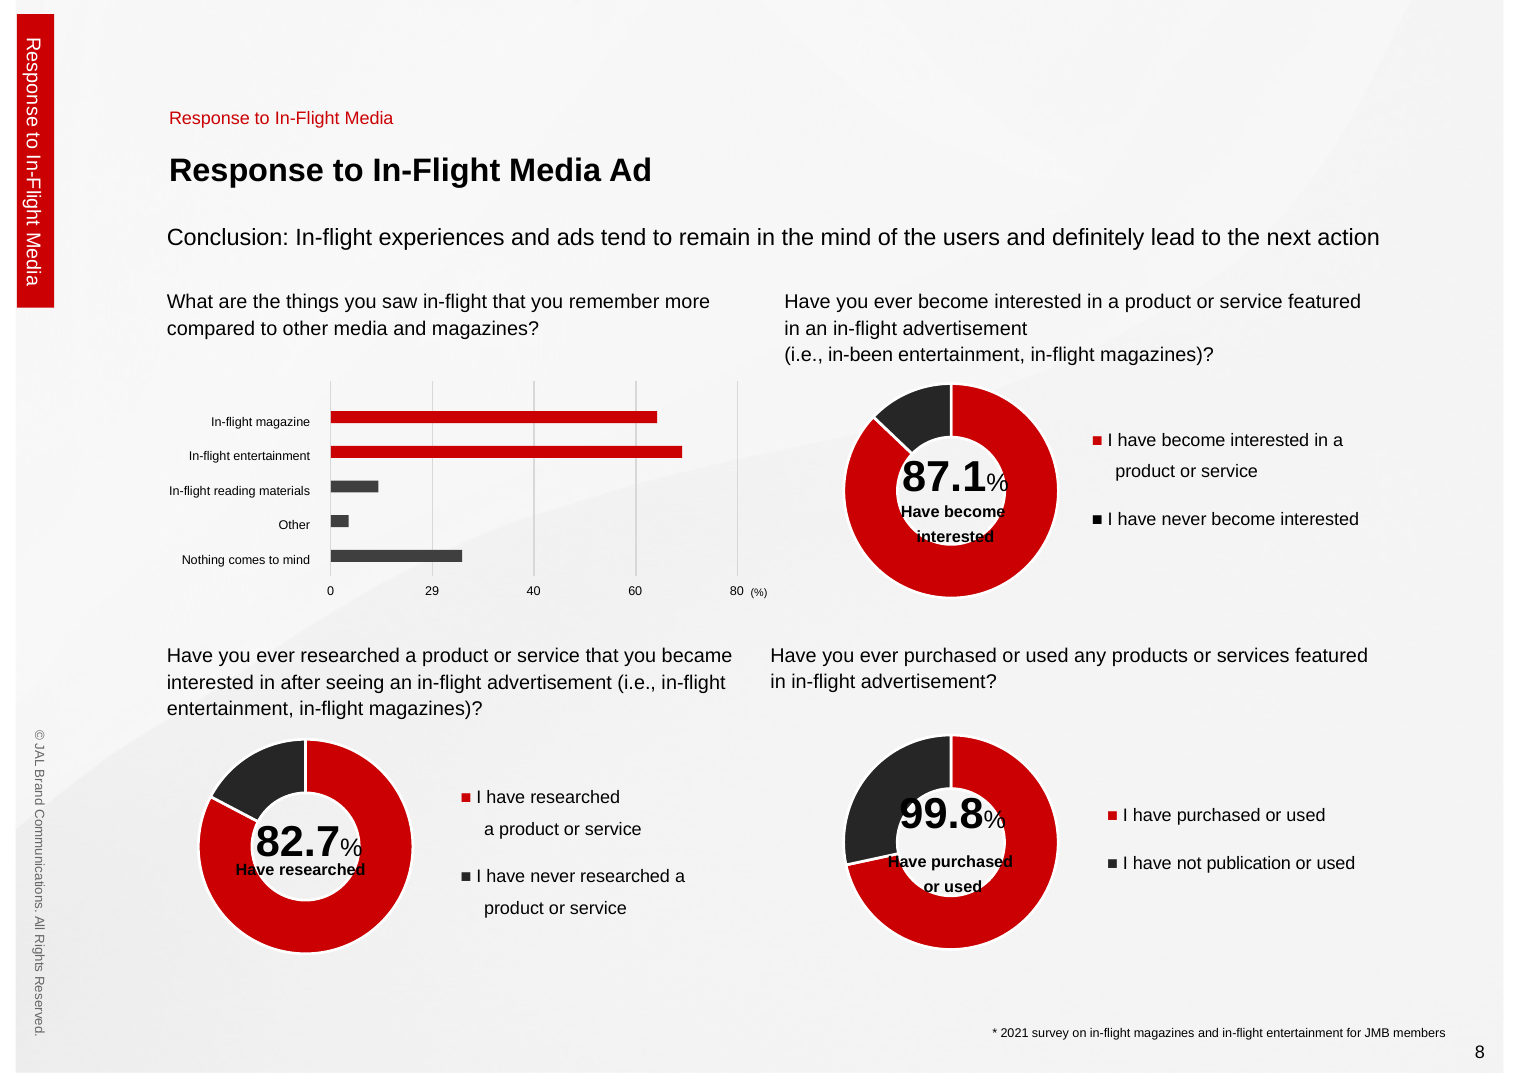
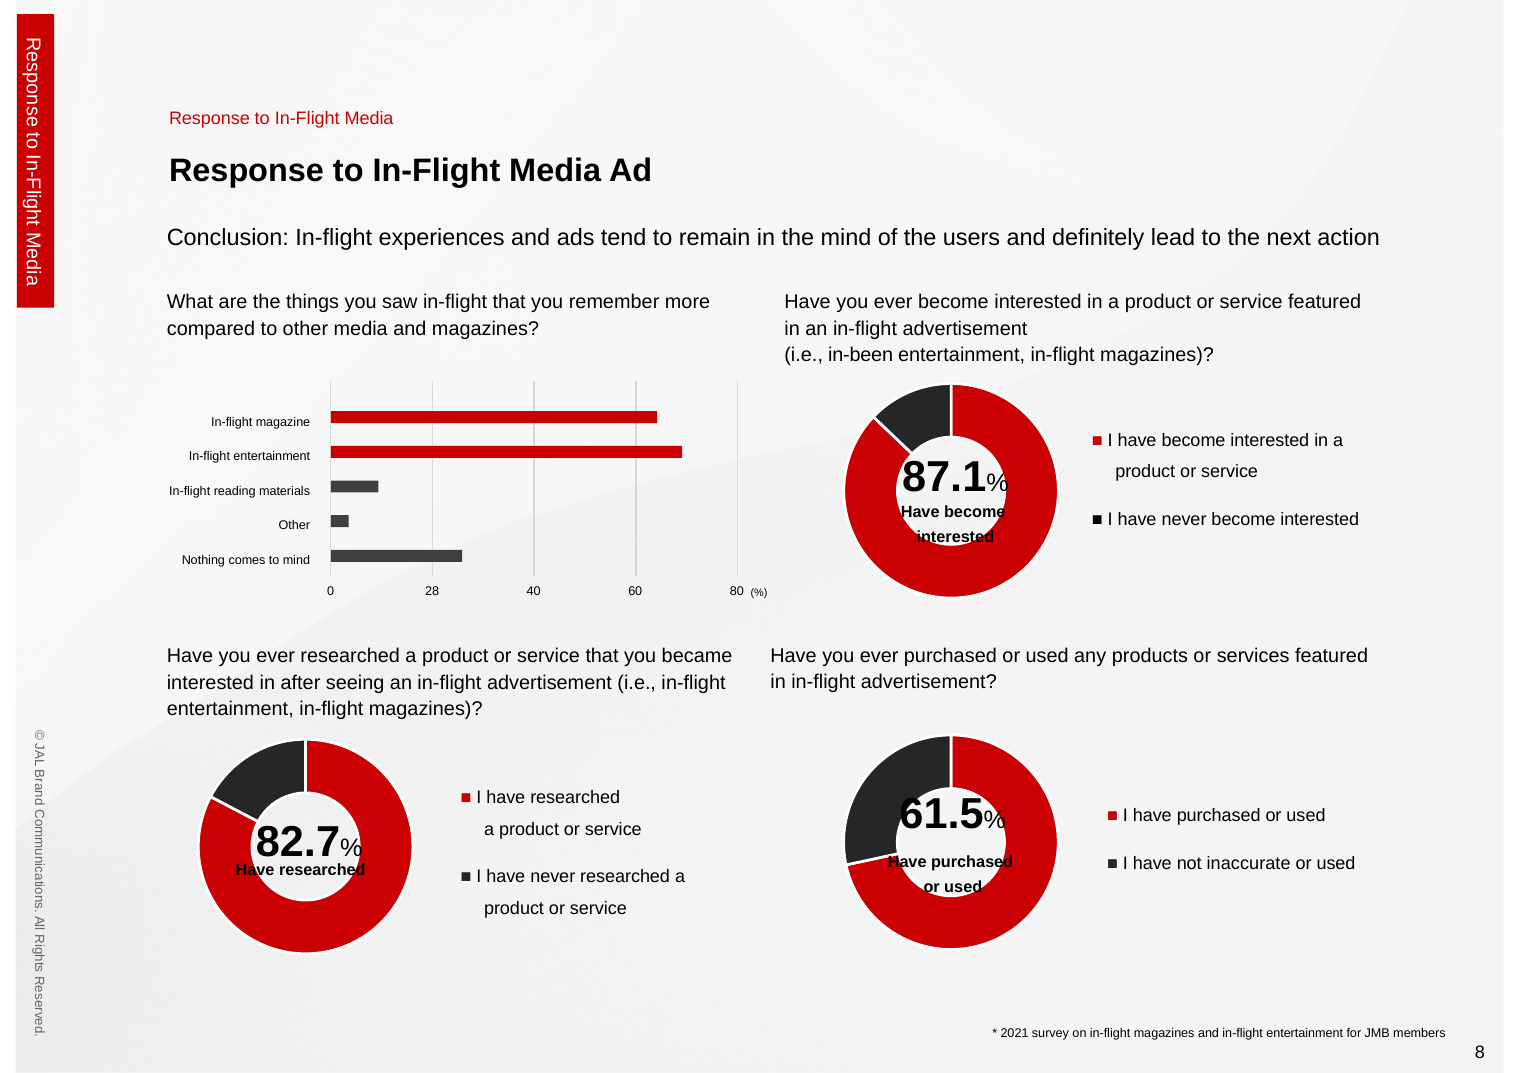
29: 29 -> 28 (432, 592)
99.8: 99.8 -> 61.5 (942, 814)
publication: publication -> inaccurate (1249, 864)
